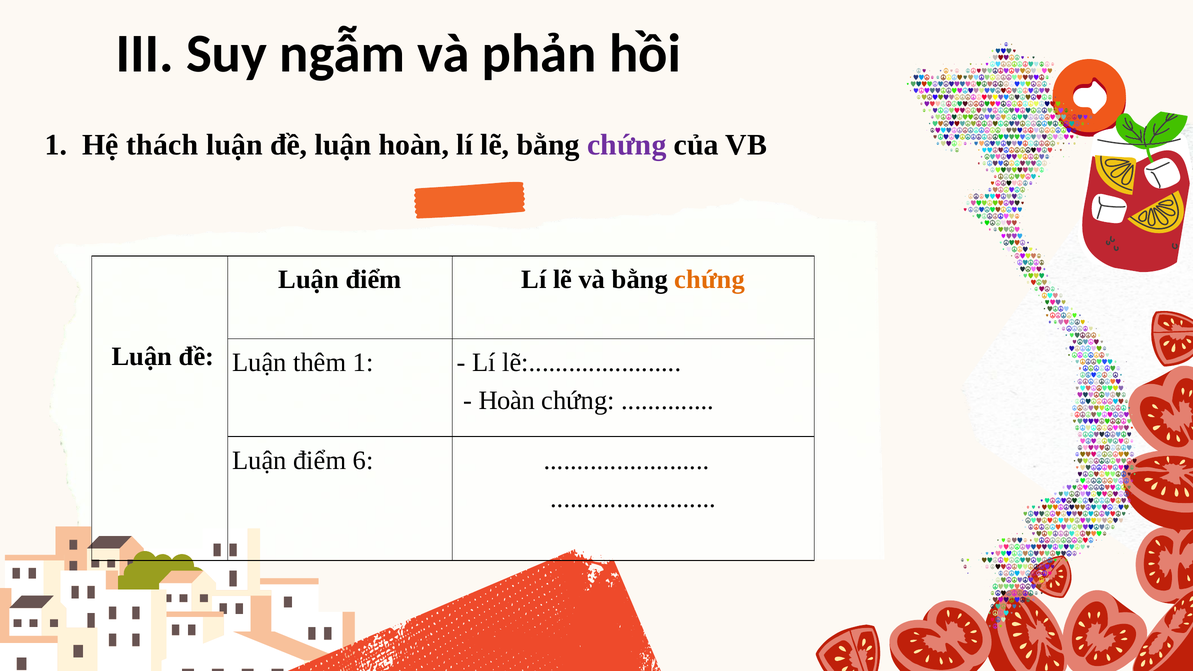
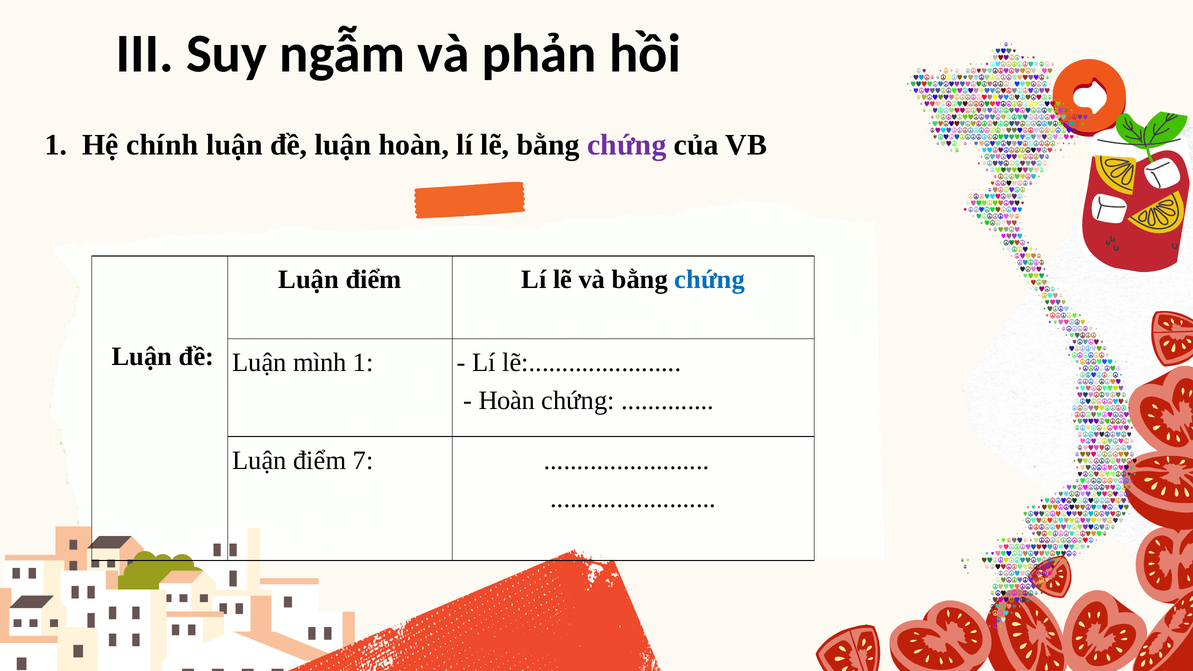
thách: thách -> chính (162, 145)
chứng colour: orange -> blue (710, 280)
thêm: thêm -> mình (320, 362)
6: 6 -> 7 (363, 460)
